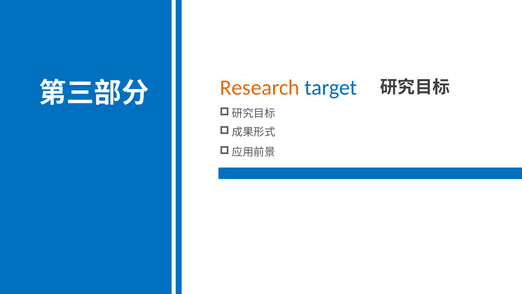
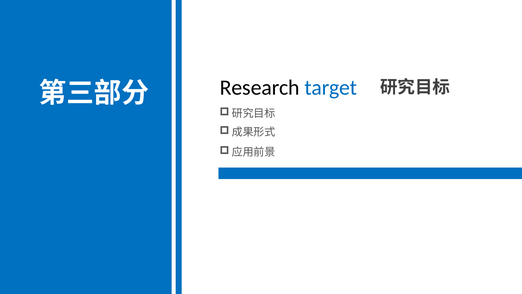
Research colour: orange -> black (260, 88)
